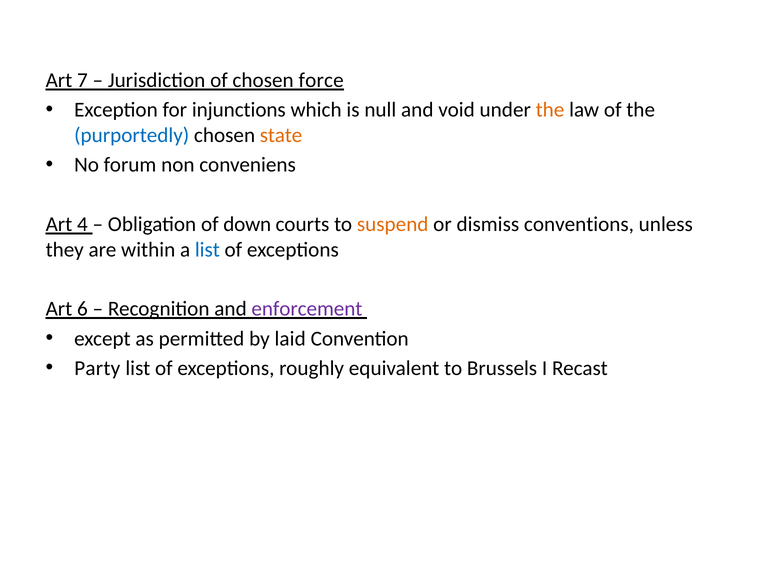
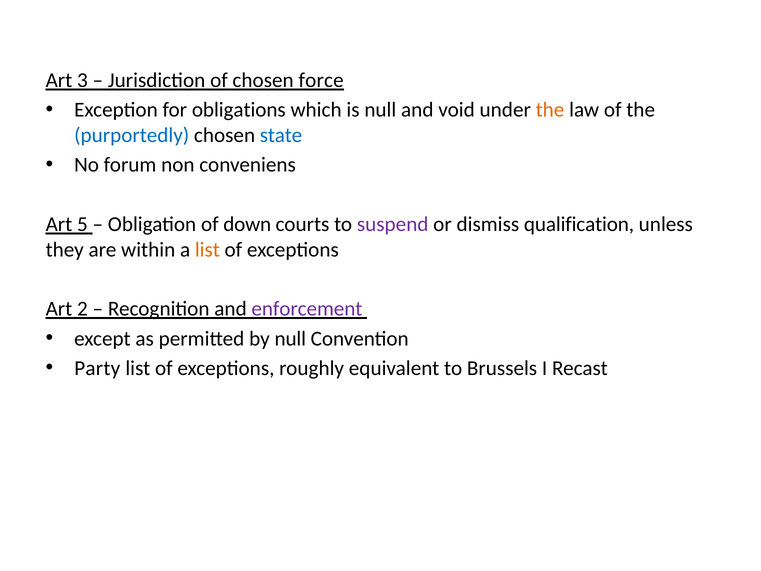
7: 7 -> 3 (82, 80)
injunctions: injunctions -> obligations (239, 110)
state colour: orange -> blue (281, 135)
4: 4 -> 5 (82, 224)
suspend colour: orange -> purple (393, 224)
conventions: conventions -> qualification (579, 224)
list colour: blue -> orange (207, 249)
6: 6 -> 2 (82, 309)
by laid: laid -> null (290, 338)
